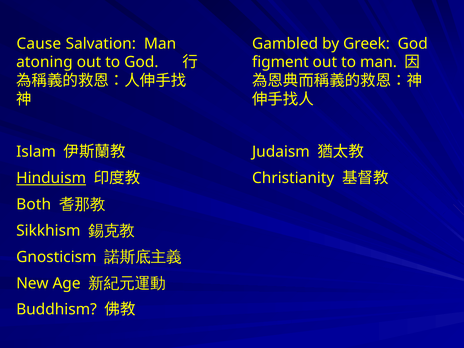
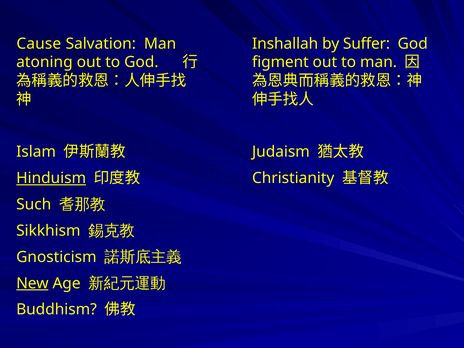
Gambled: Gambled -> Inshallah (285, 44)
Greek: Greek -> Suffer (367, 44)
Both: Both -> Such (34, 204)
New underline: none -> present (32, 283)
